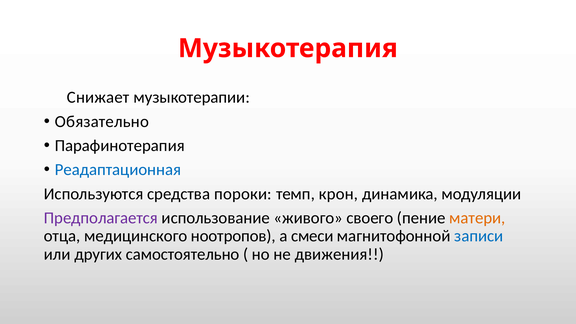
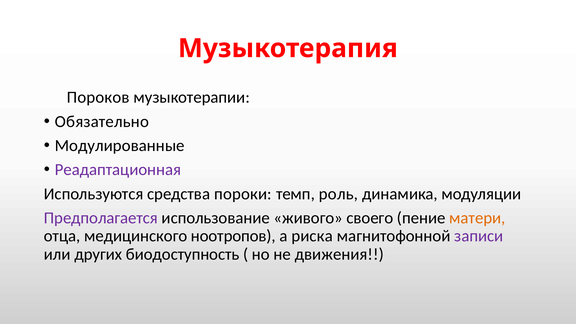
Снижает: Снижает -> Пороков (98, 97)
Парафинотерапия: Парафинотерапия -> Модулированные (120, 146)
Реадаптационная colour: blue -> purple (118, 170)
крон: крон -> роль (338, 194)
смеси: смеси -> риска (312, 236)
записи colour: blue -> purple (479, 236)
самостоятельно: самостоятельно -> биодоступность (183, 254)
